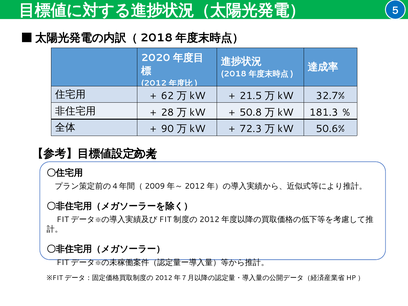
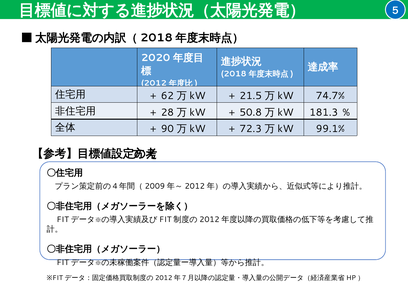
32.7%: 32.7% -> 74.7% (330, 96)
50.6%: 50.6% -> 99.1% (330, 129)
